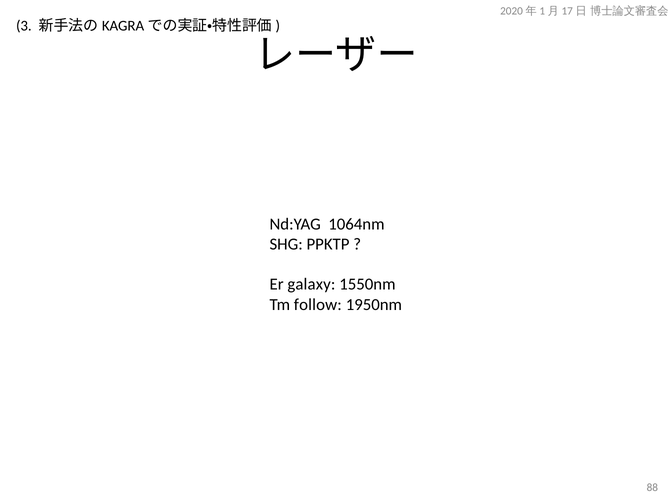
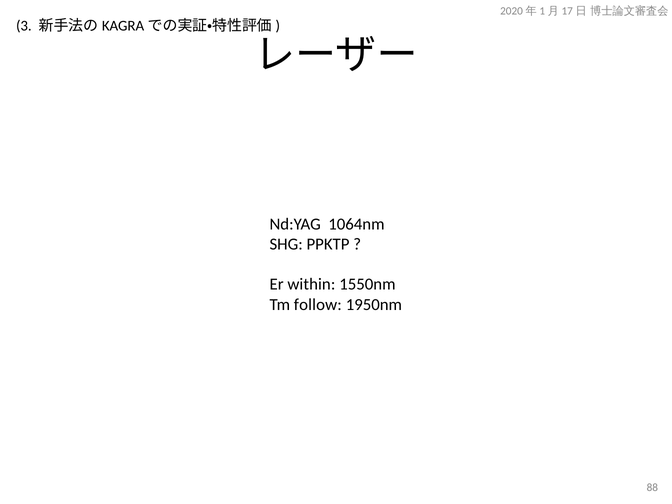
galaxy: galaxy -> within (311, 284)
